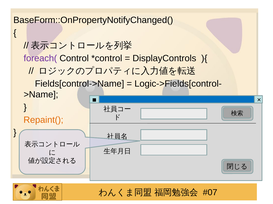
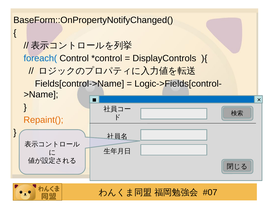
foreach( colour: purple -> blue (40, 58)
